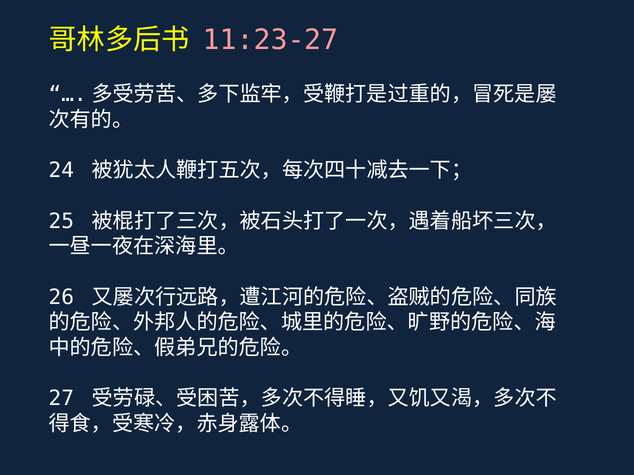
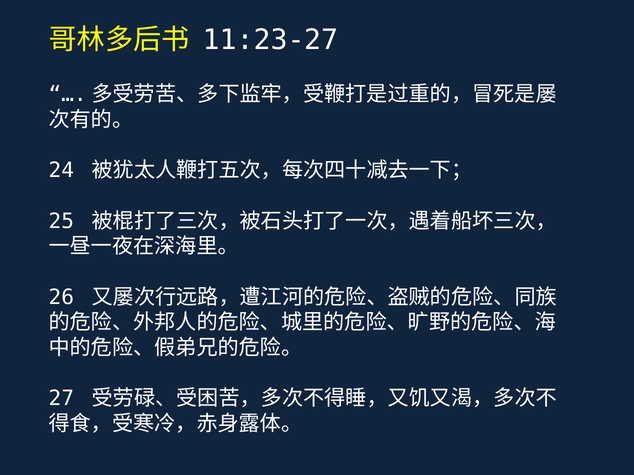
11:23-27 colour: pink -> white (271, 40)
